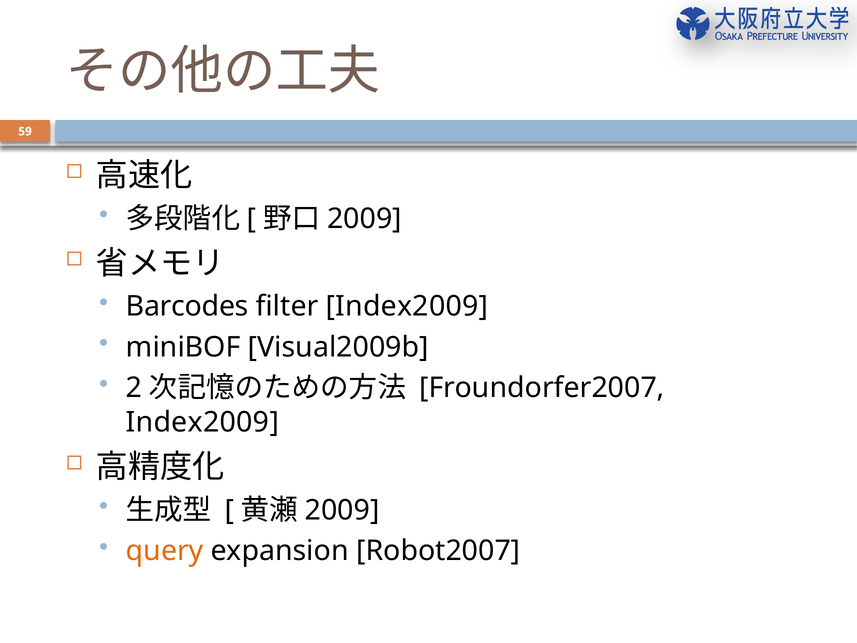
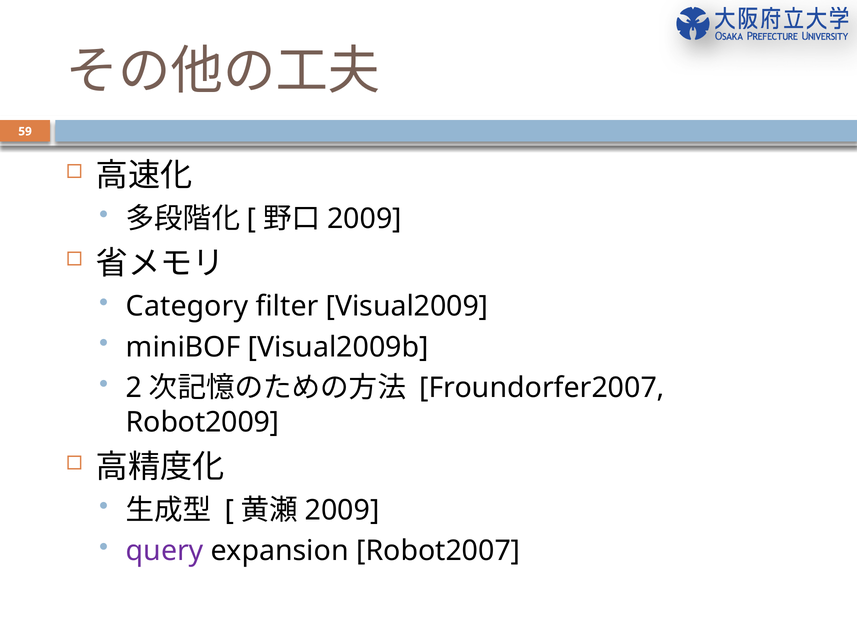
Barcodes: Barcodes -> Category (187, 306)
filter Index2009: Index2009 -> Visual2009 (407, 306)
Index2009: Index2009 -> Robot2009 (203, 422)
query colour: orange -> purple (165, 551)
